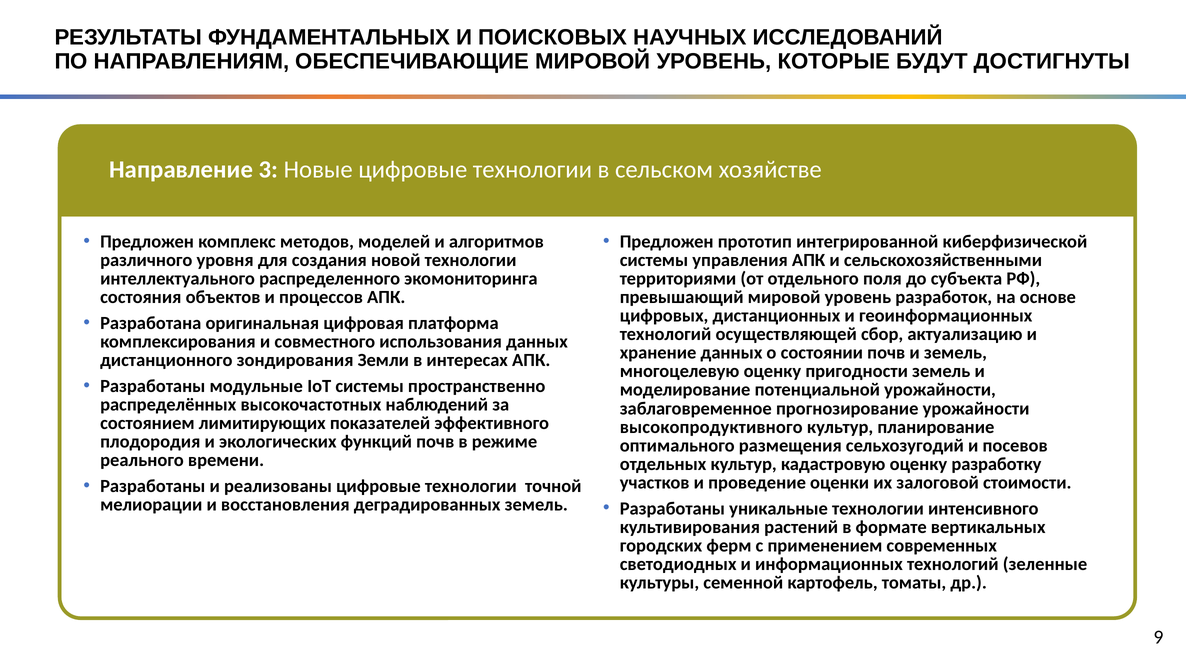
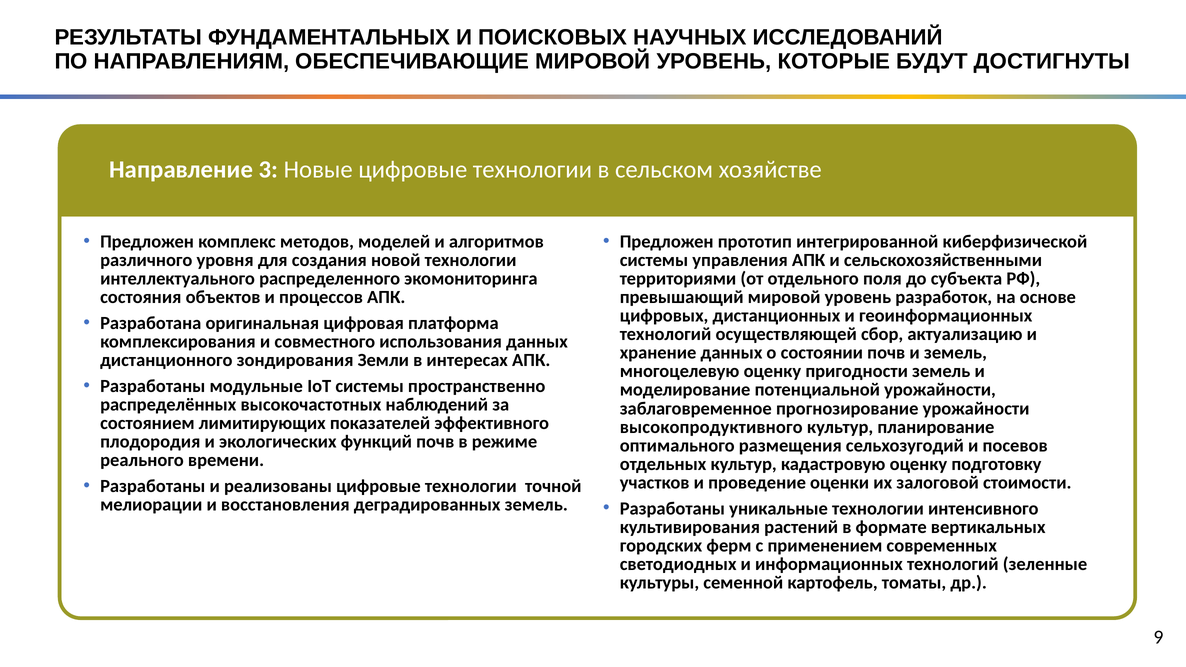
разработку: разработку -> подготовку (996, 464)
